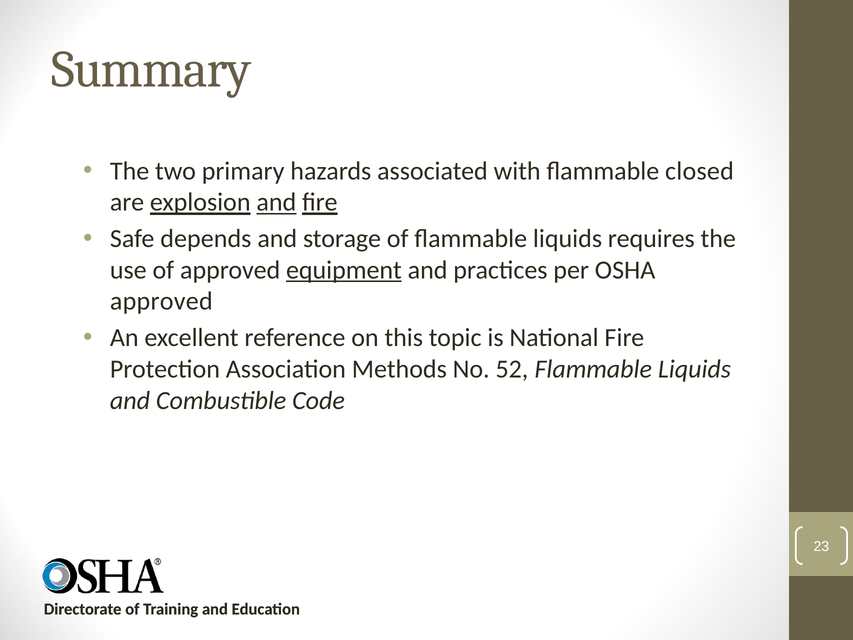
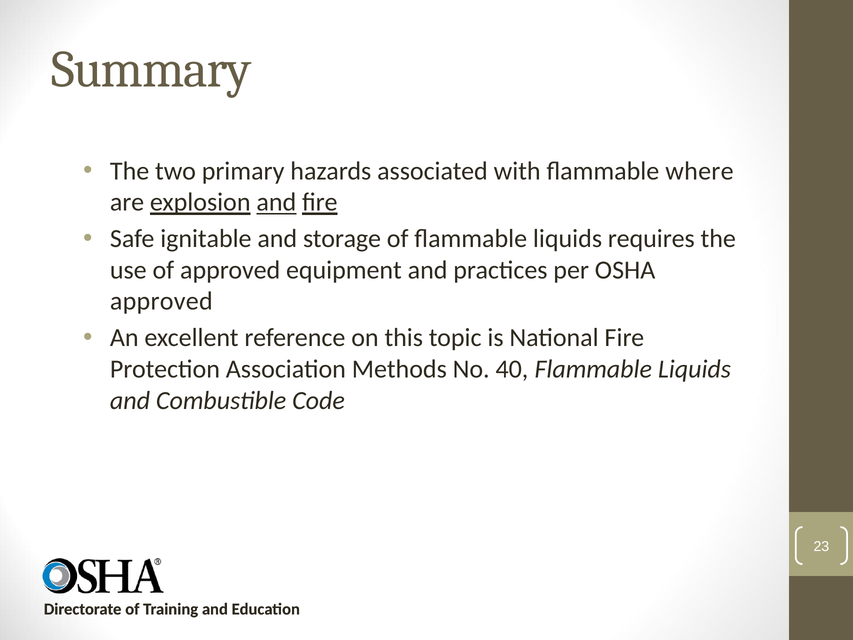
closed: closed -> where (699, 171)
depends: depends -> ignitable (206, 239)
equipment underline: present -> none (344, 270)
52: 52 -> 40 (512, 369)
